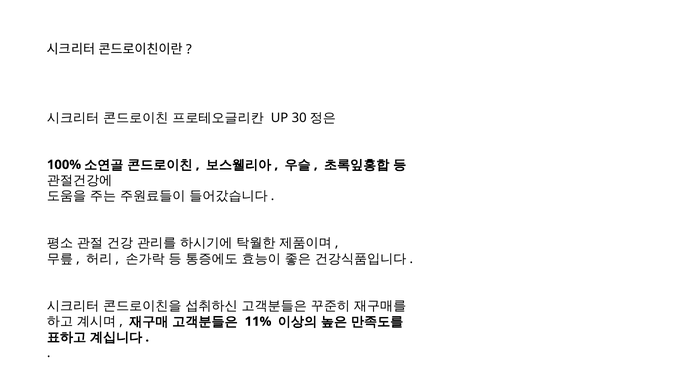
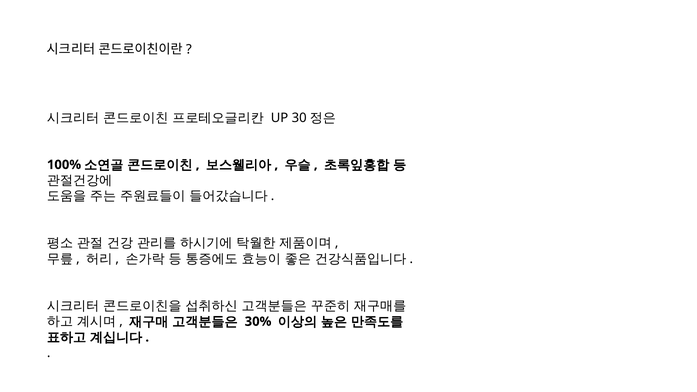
11%: 11% -> 30% (258, 322)
